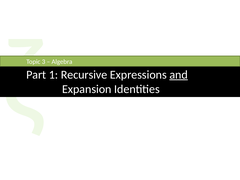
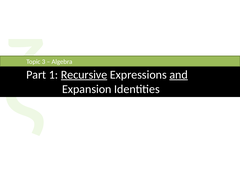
Recursive underline: none -> present (84, 75)
